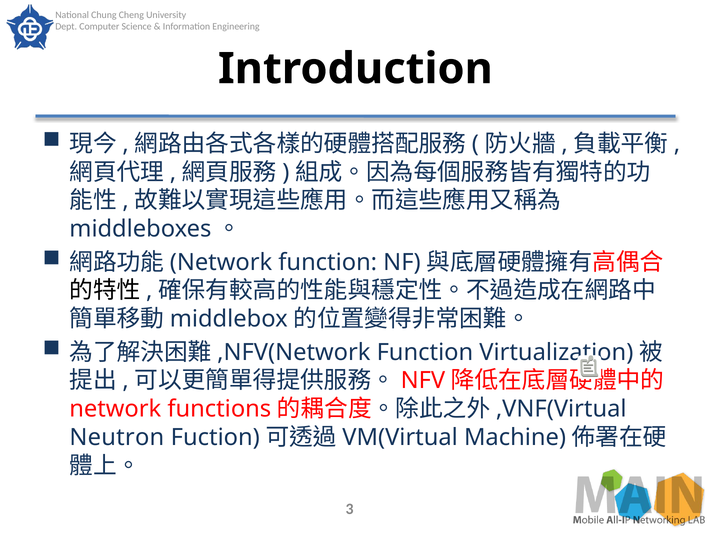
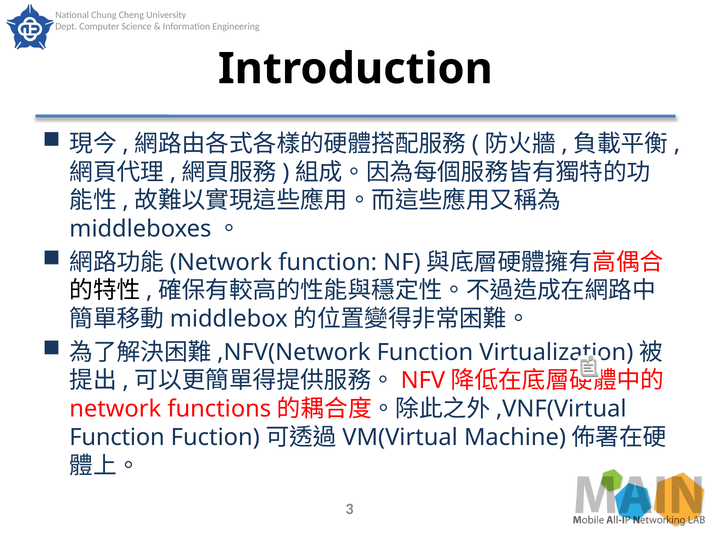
Neutron: Neutron -> Function (117, 438)
